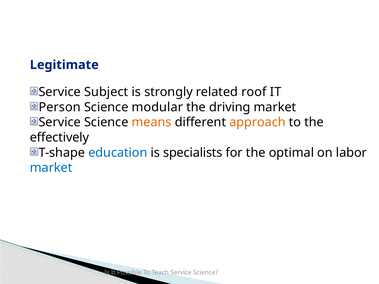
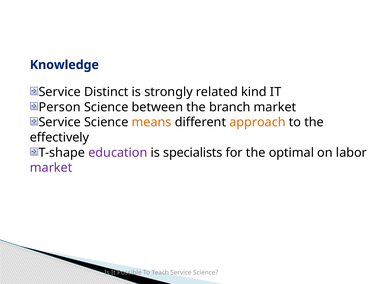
Legitimate: Legitimate -> Knowledge (64, 65)
Subject: Subject -> Distinct (106, 92)
roof: roof -> kind (254, 92)
modular: modular -> between (157, 107)
driving: driving -> branch (230, 107)
education colour: blue -> purple (118, 153)
market colour: blue -> purple (51, 168)
